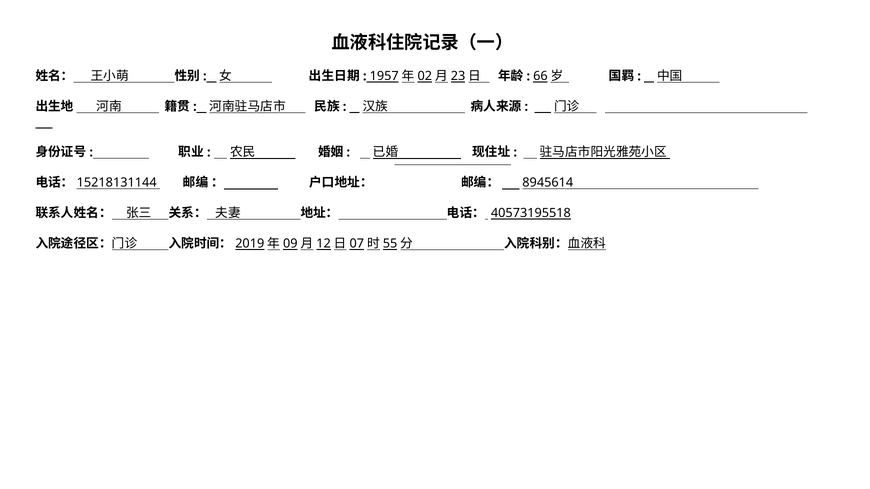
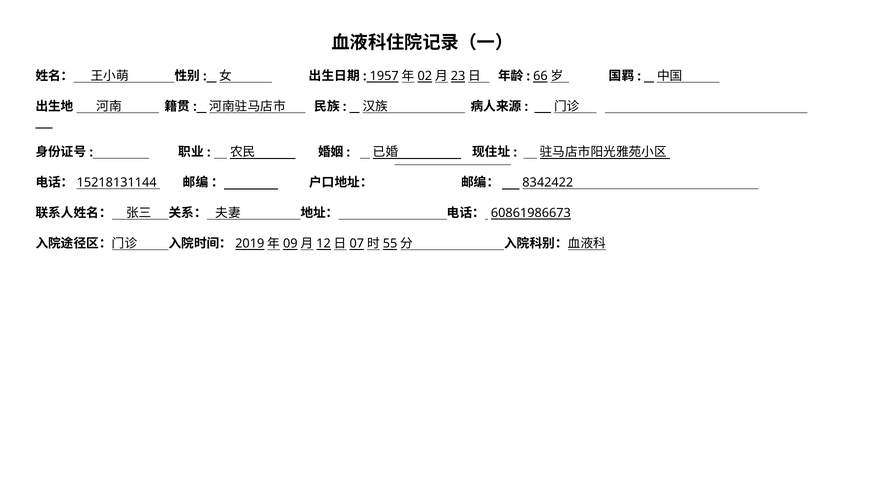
8945614: 8945614 -> 8342422 (548, 183)
40573195518: 40573195518 -> 60861986673 (531, 213)
